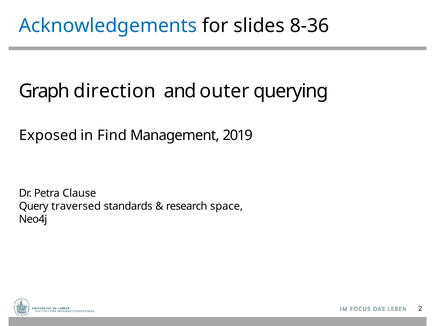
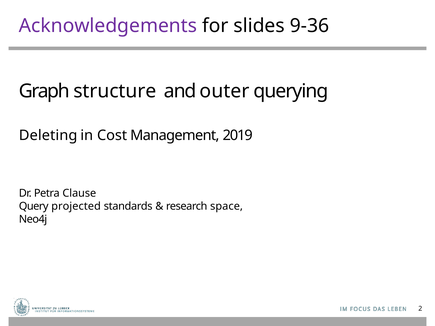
Acknowledgements colour: blue -> purple (108, 26)
8-36: 8-36 -> 9-36 (310, 26)
direction: direction -> structure (115, 91)
Exposed: Exposed -> Deleting (48, 135)
Find: Find -> Cost (112, 135)
traversed: traversed -> projected (76, 206)
